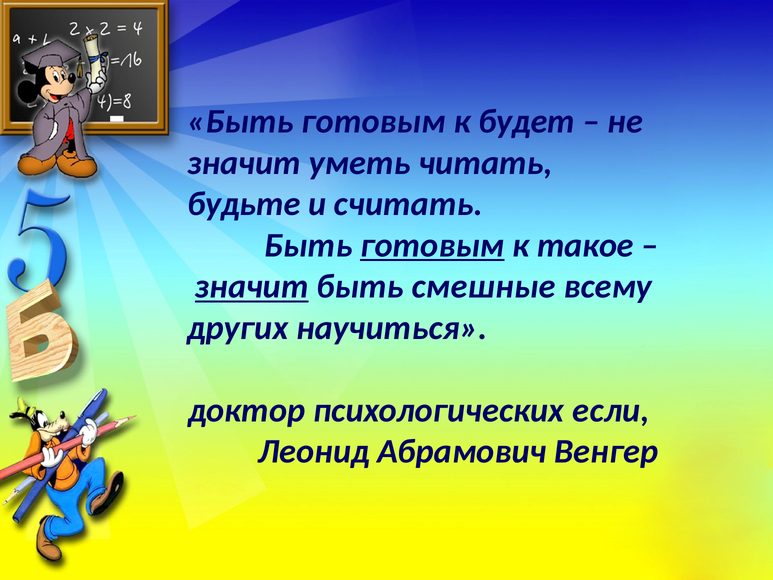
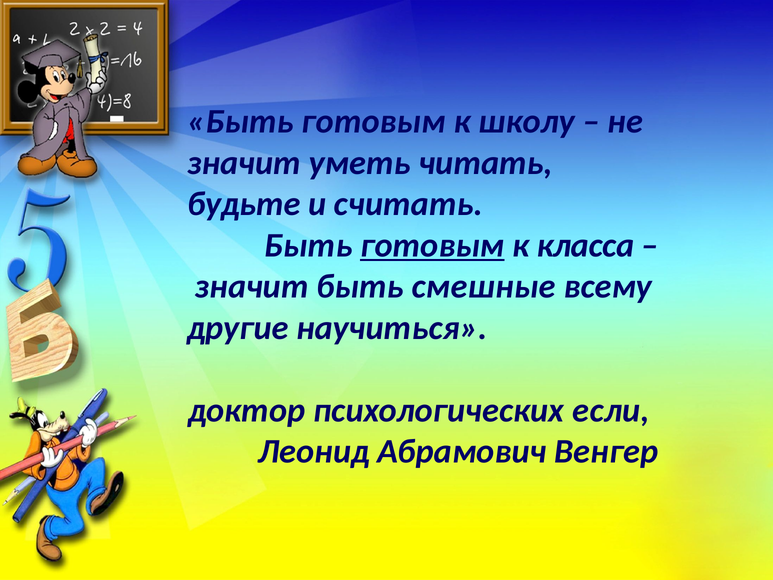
будет: будет -> школу (527, 122)
такое: такое -> класса (585, 245)
значит underline: present -> none (252, 287)
других: других -> другие (238, 328)
